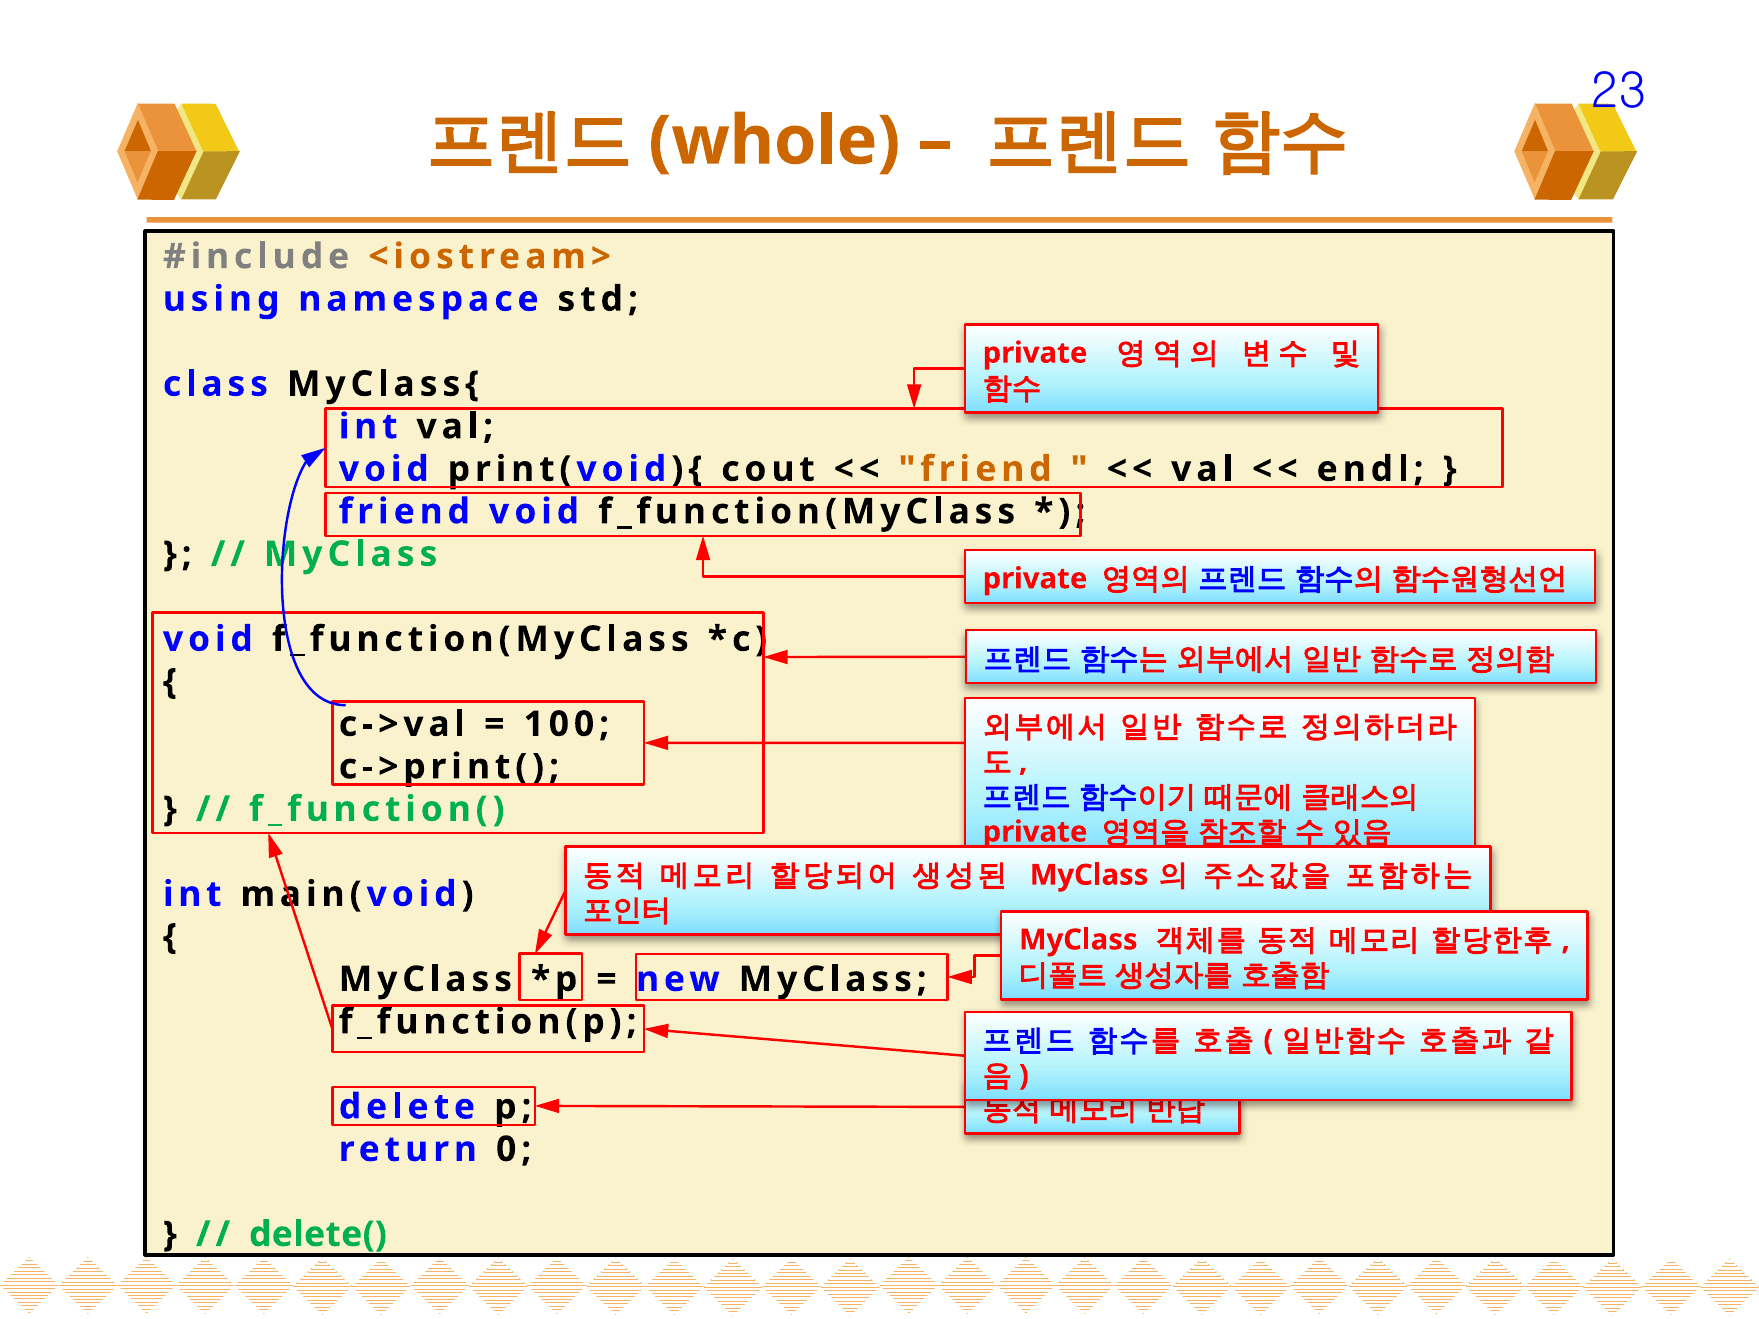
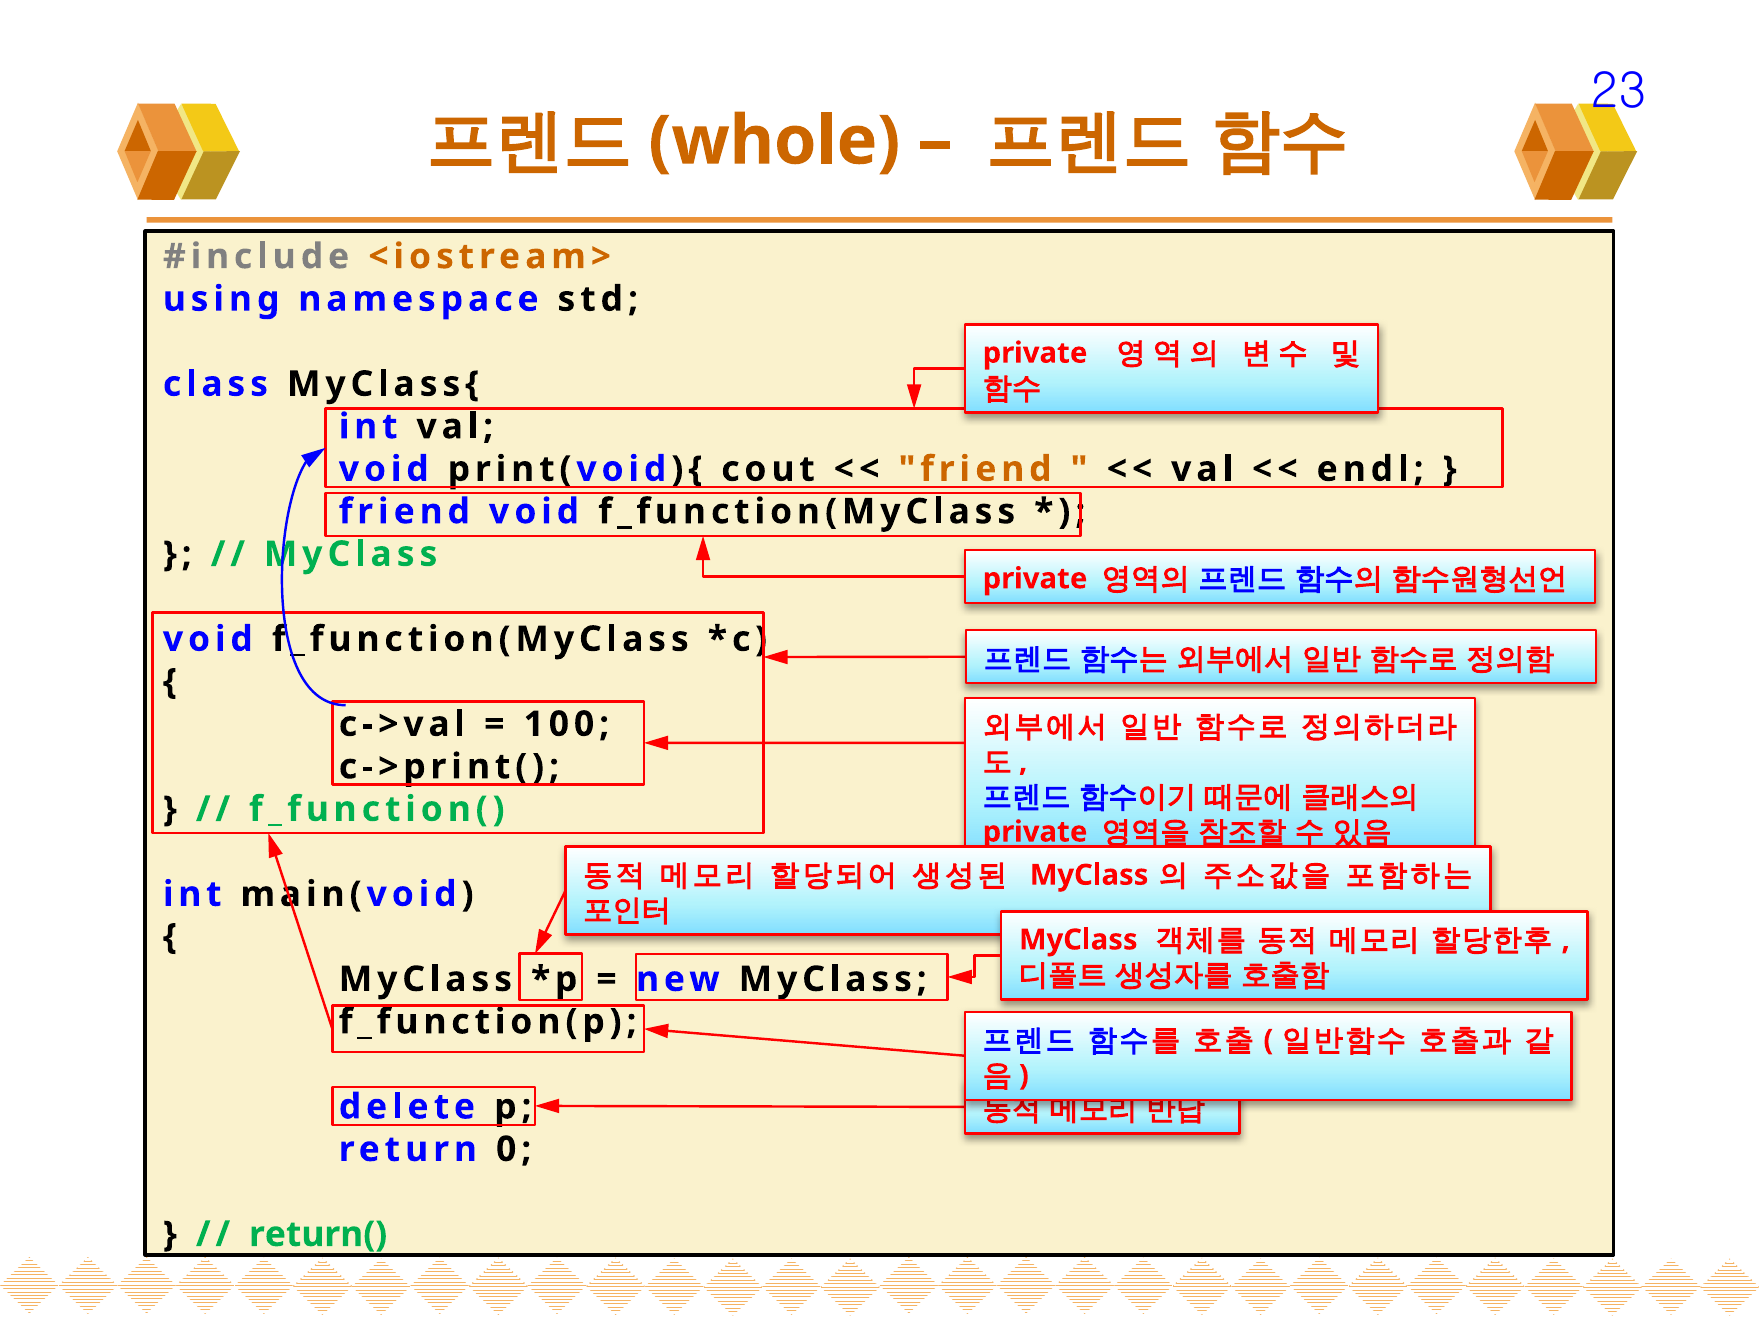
delete(: delete( -> return( (318, 1235)
